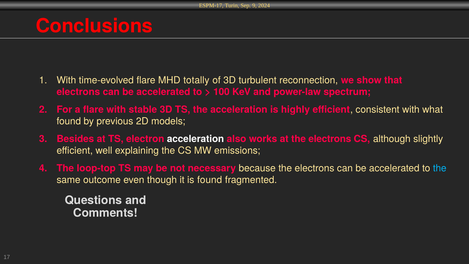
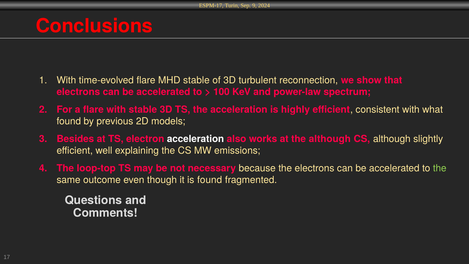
MHD totally: totally -> stable (196, 80)
at the electrons: electrons -> although (330, 139)
the colour: light blue -> light green (440, 168)
